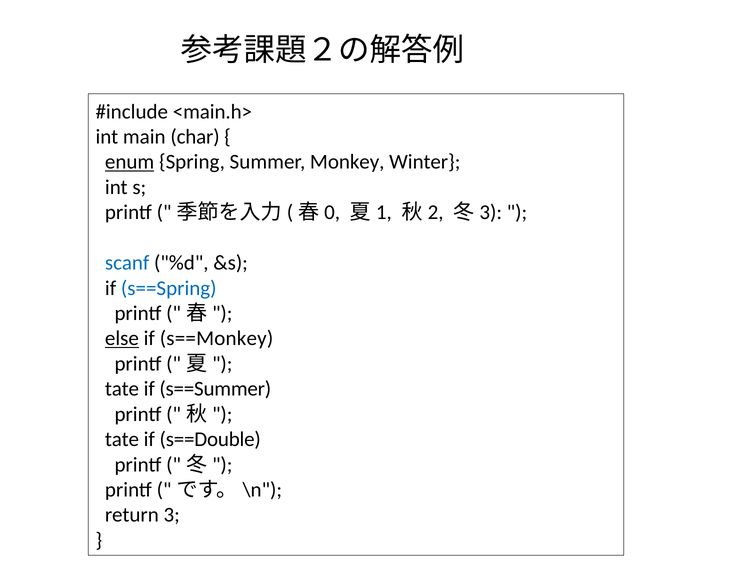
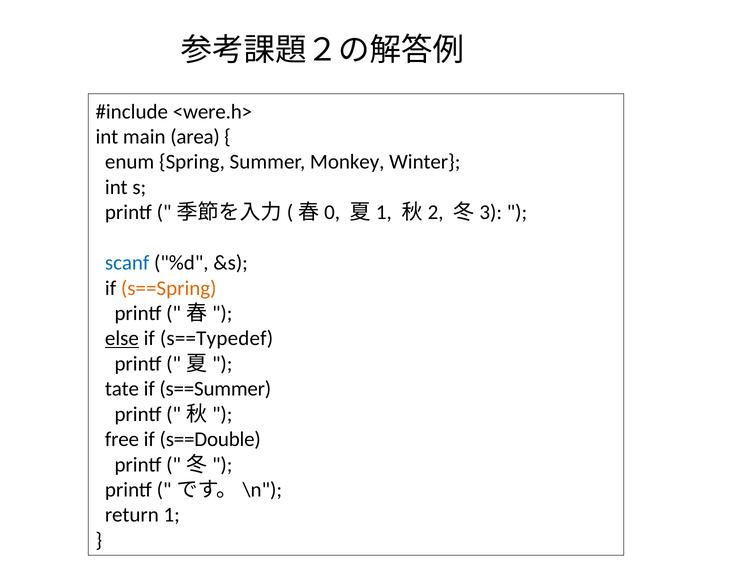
<main.h>: <main.h> -> <were.h> (212, 112)
char: char -> area (195, 137)
enum underline: present -> none (130, 162)
s==Spring colour: blue -> orange (169, 288)
s==Monkey: s==Monkey -> s==Typedef (217, 339)
tate: tate -> free (122, 439)
3: 3 -> 1 (172, 515)
